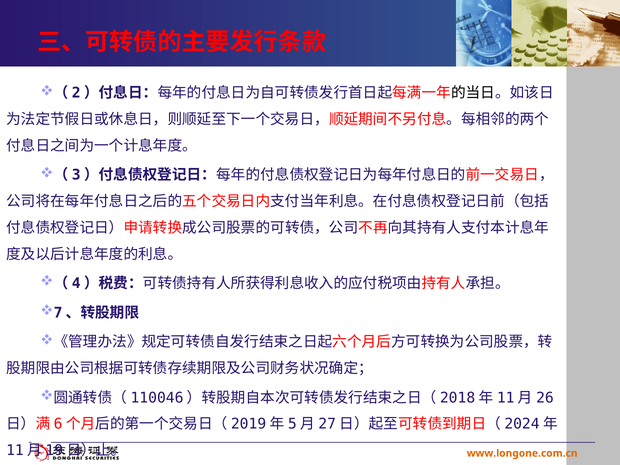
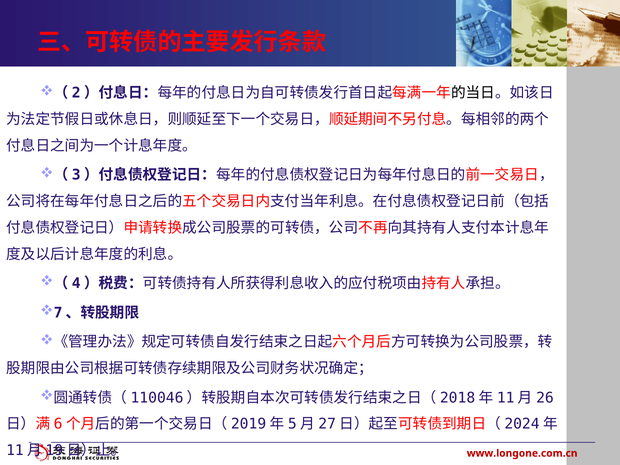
www.longone.com.cn colour: orange -> red (522, 453)
